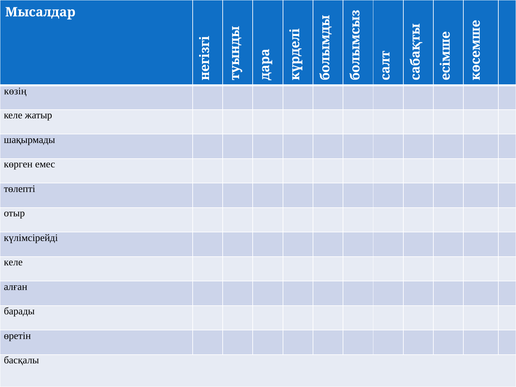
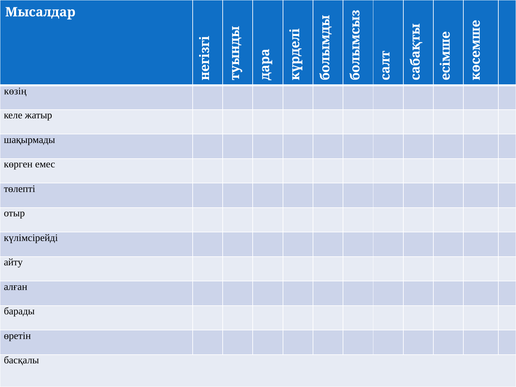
келе: келе -> айту (13, 262)
